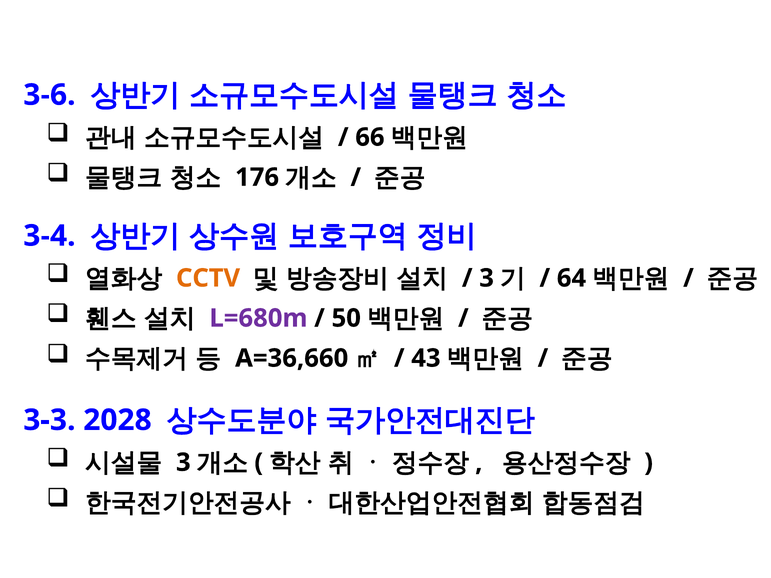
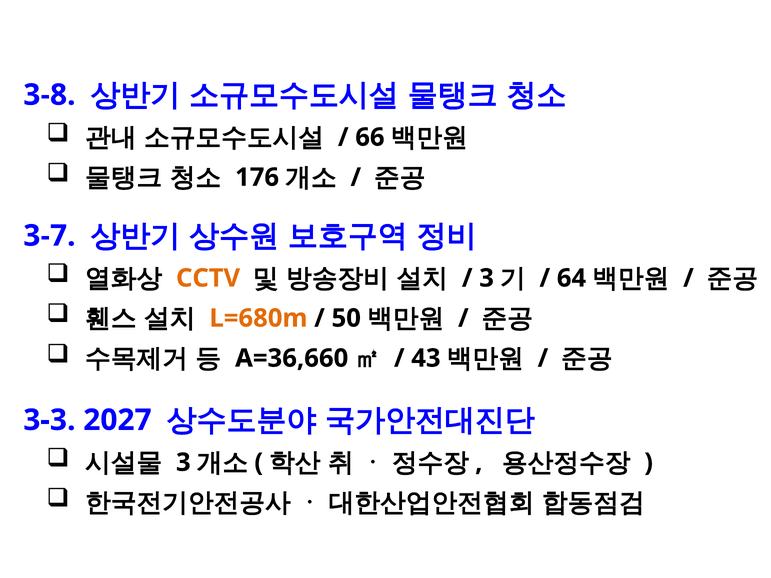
3-6: 3-6 -> 3-8 (49, 95)
3-4: 3-4 -> 3-7 (49, 236)
L=680m colour: purple -> orange (258, 318)
2028: 2028 -> 2027 (117, 420)
